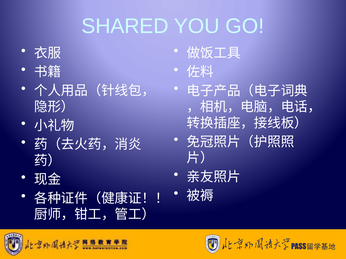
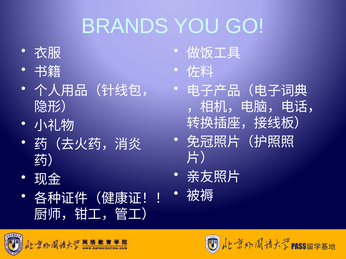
SHARED: SHARED -> BRANDS (125, 26)
